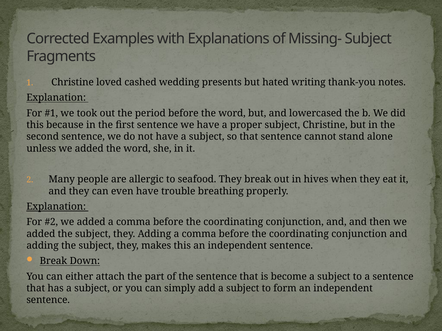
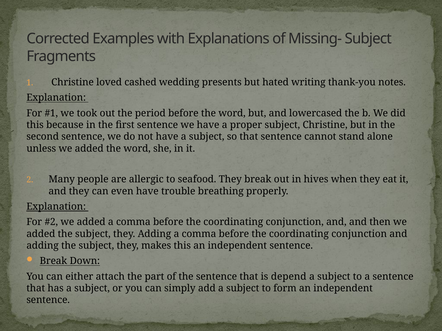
become: become -> depend (289, 277)
